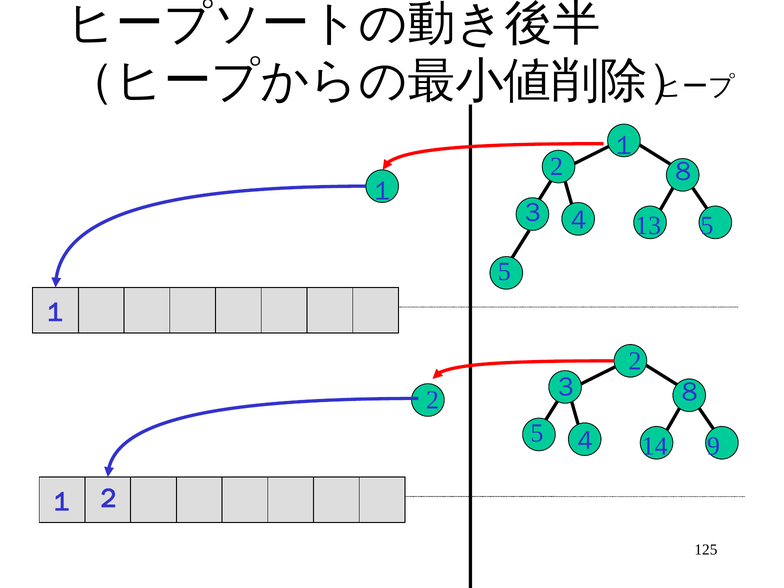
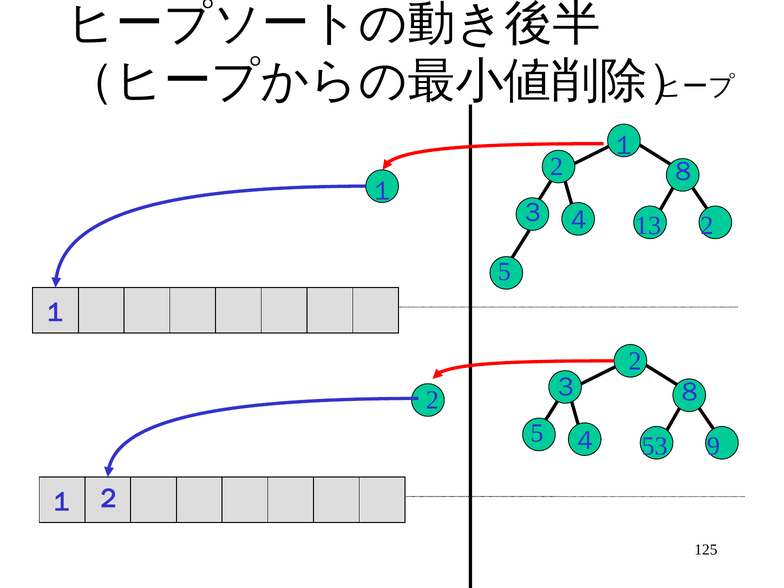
13 5: 5 -> 2 (707, 226)
14: 14 -> 53 (655, 446)
